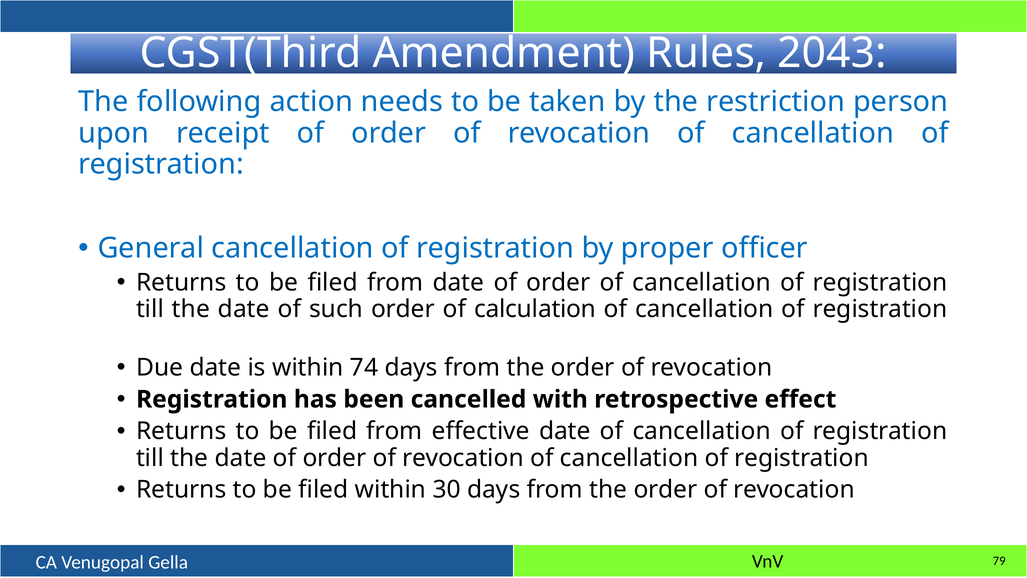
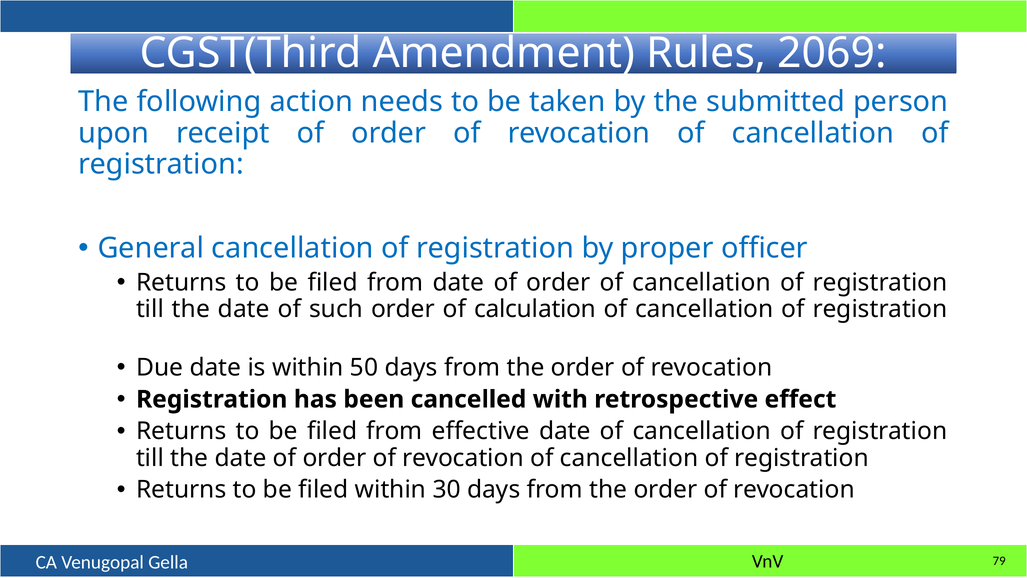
2043: 2043 -> 2069 (832, 53)
restriction: restriction -> submitted (776, 102)
74: 74 -> 50 (364, 367)
